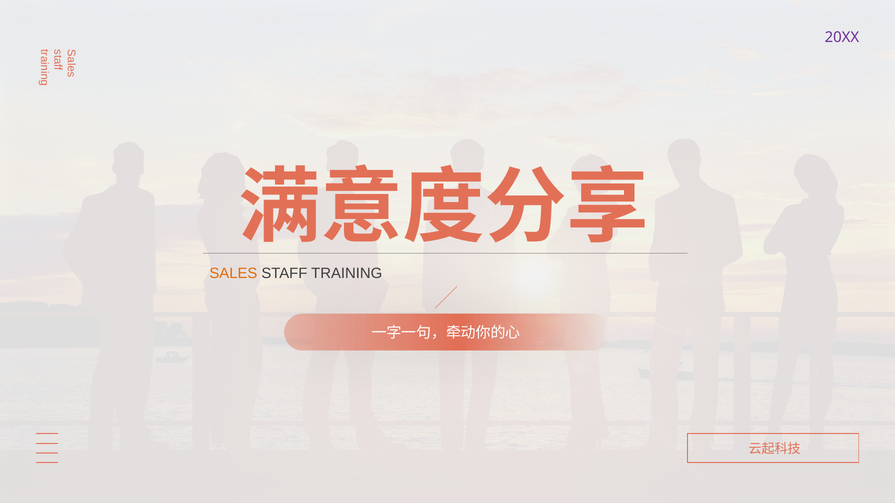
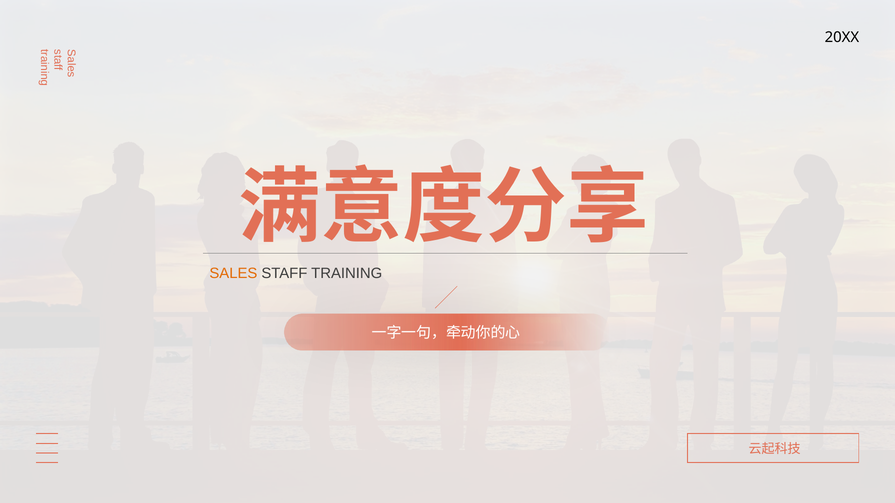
20XX colour: purple -> black (842, 37)
